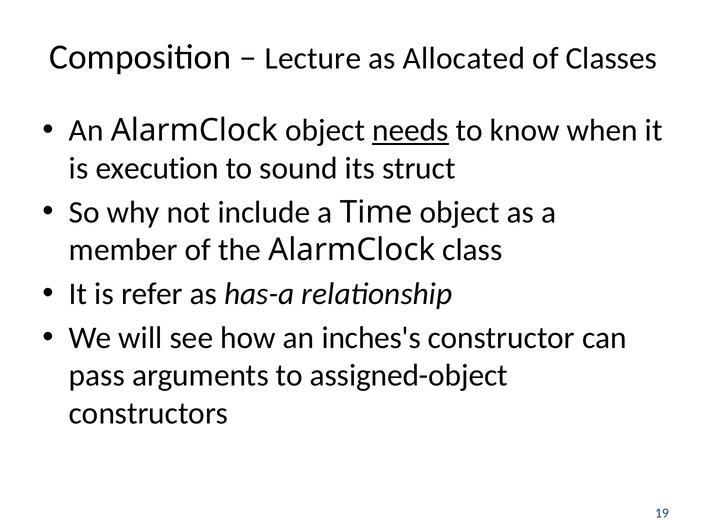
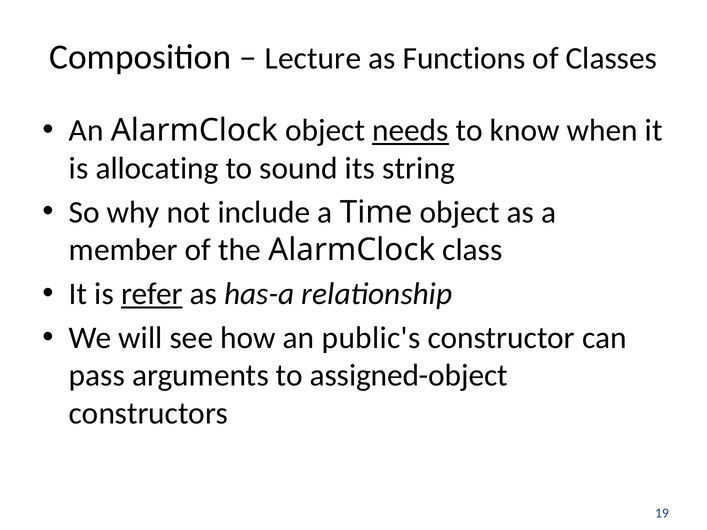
Allocated: Allocated -> Functions (464, 59)
execution: execution -> allocating (157, 168)
struct: struct -> string (419, 168)
refer underline: none -> present (152, 294)
inches's: inches's -> public's (371, 338)
